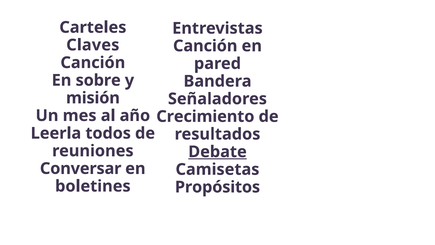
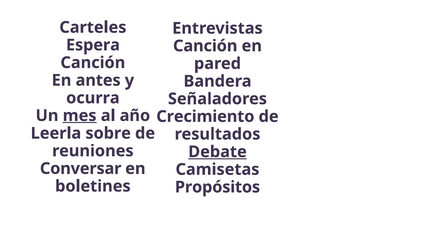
Claves: Claves -> Espera (93, 45)
sobre: sobre -> antes (98, 80)
misión: misión -> ocurra (93, 98)
mes underline: none -> present (80, 115)
todos: todos -> sobre (108, 133)
